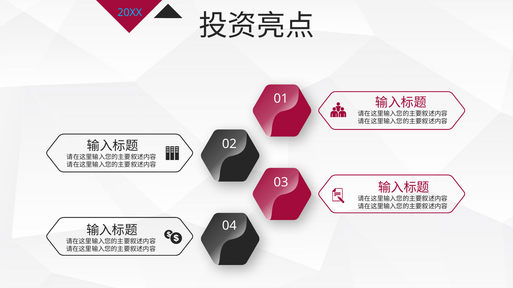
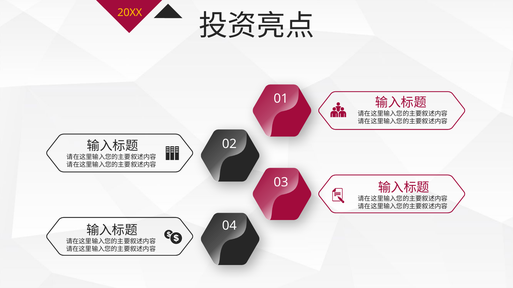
20XX colour: light blue -> yellow (130, 13)
